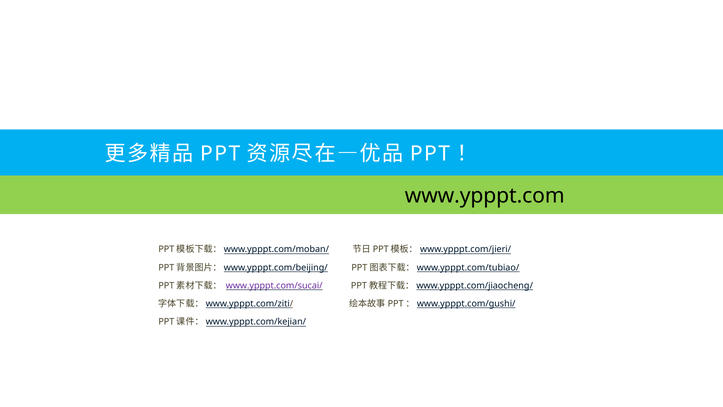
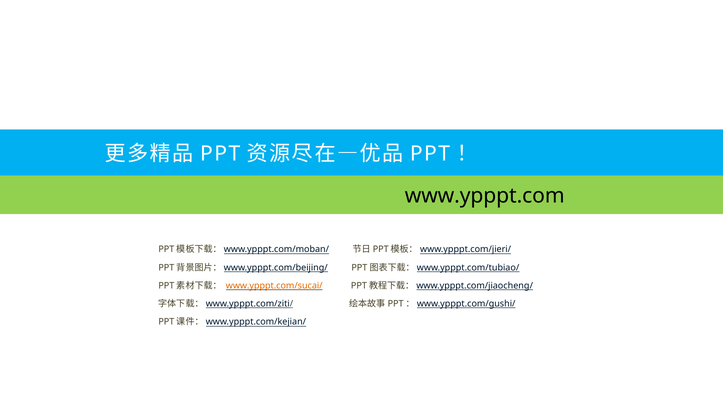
www.ypppt.com/sucai/ colour: purple -> orange (274, 285)
